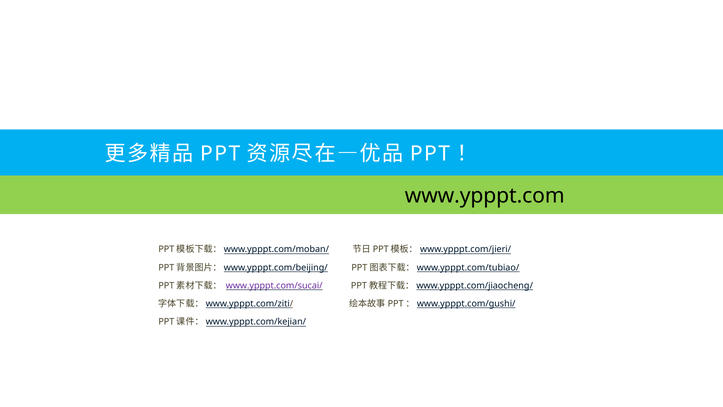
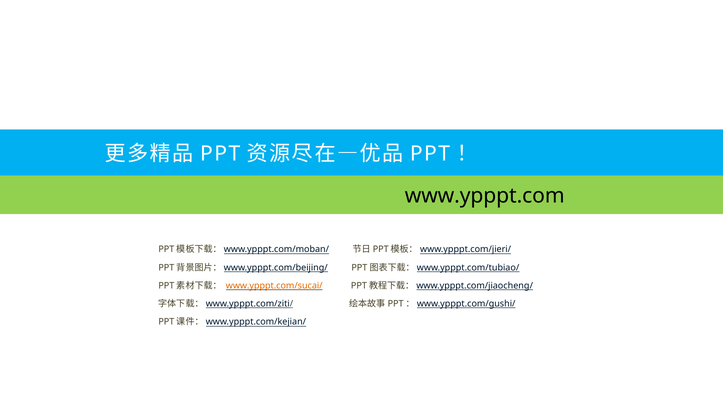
www.ypppt.com/sucai/ colour: purple -> orange (274, 285)
